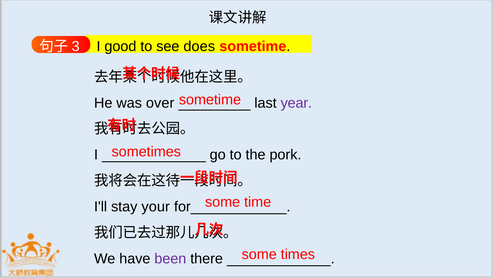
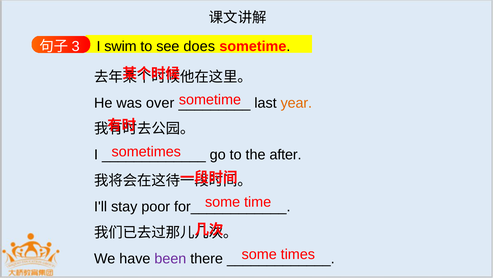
good: good -> swim (120, 46)
year colour: purple -> orange (296, 103)
pork: pork -> after (286, 154)
your: your -> poor (156, 206)
